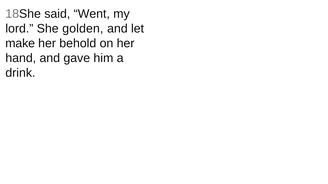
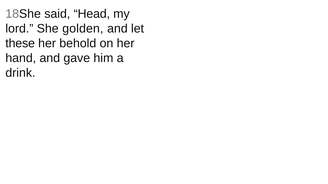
Went: Went -> Head (92, 14)
make: make -> these (20, 43)
